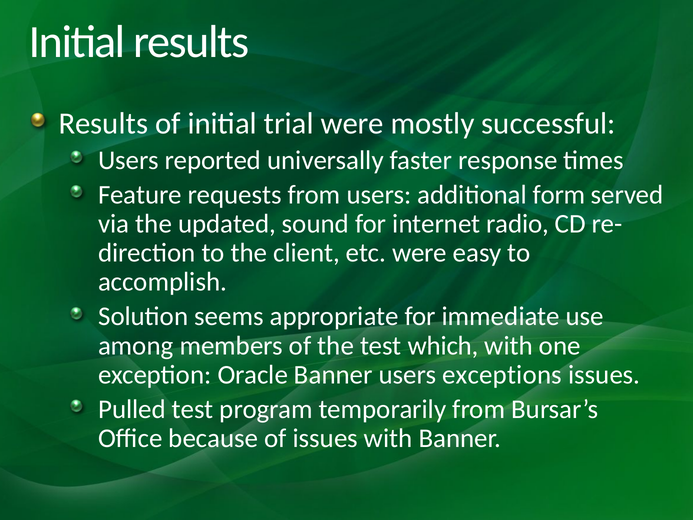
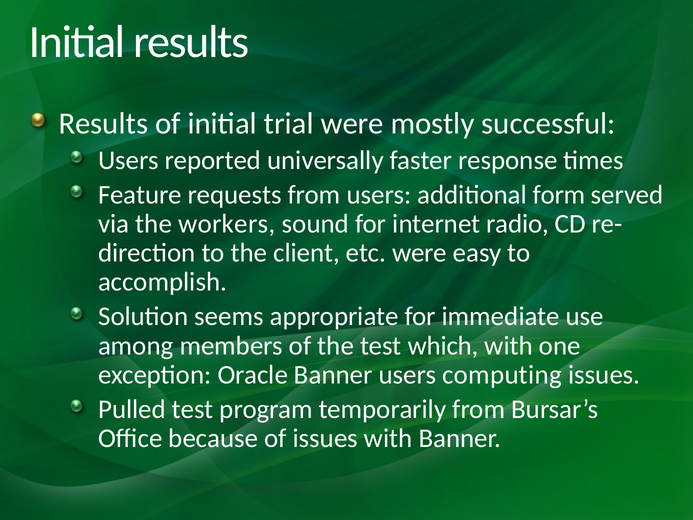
updated: updated -> workers (227, 224)
exceptions: exceptions -> computing (502, 375)
